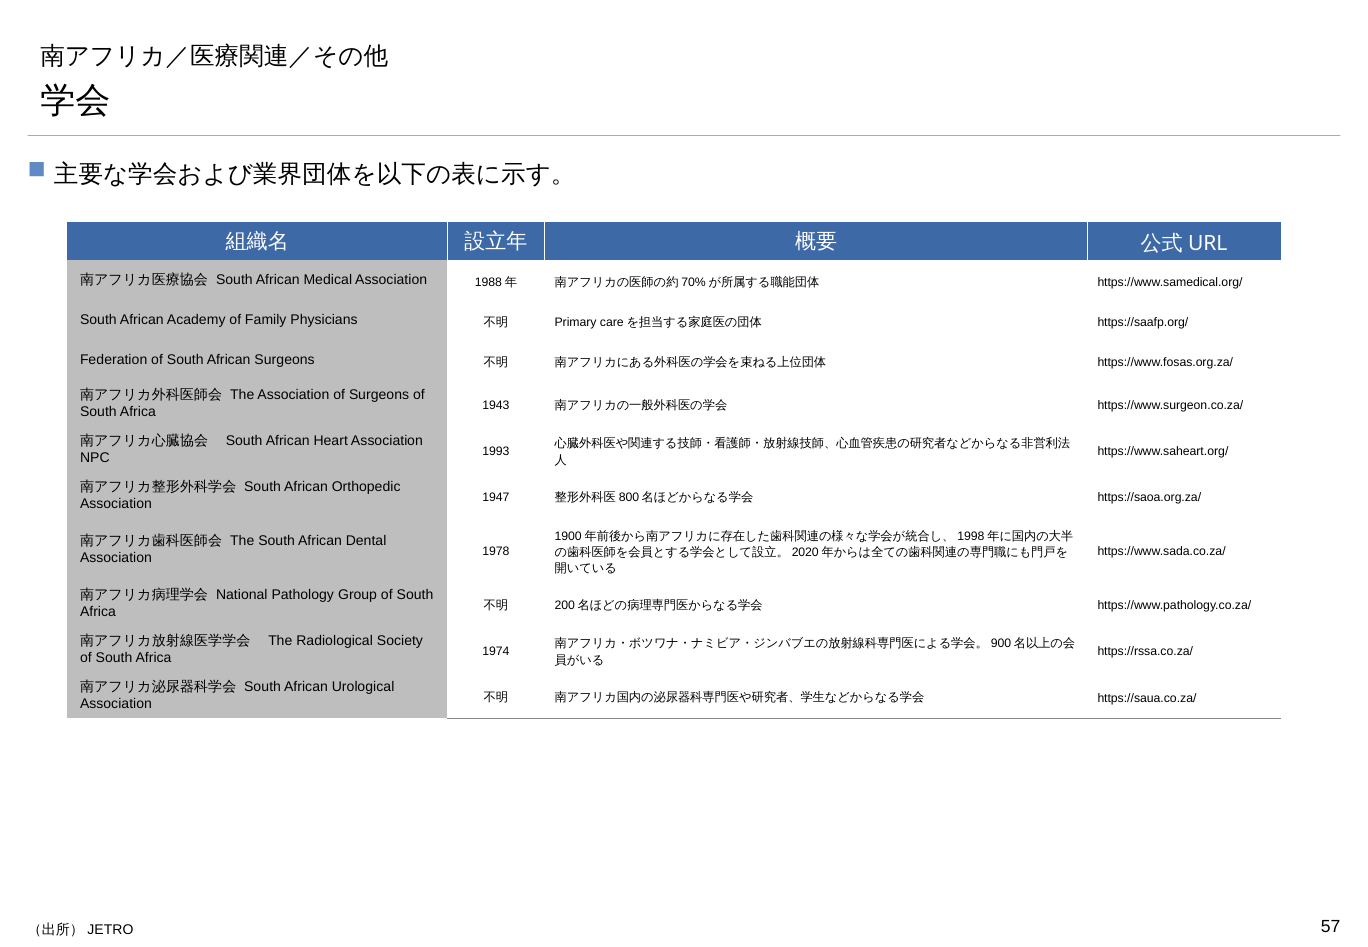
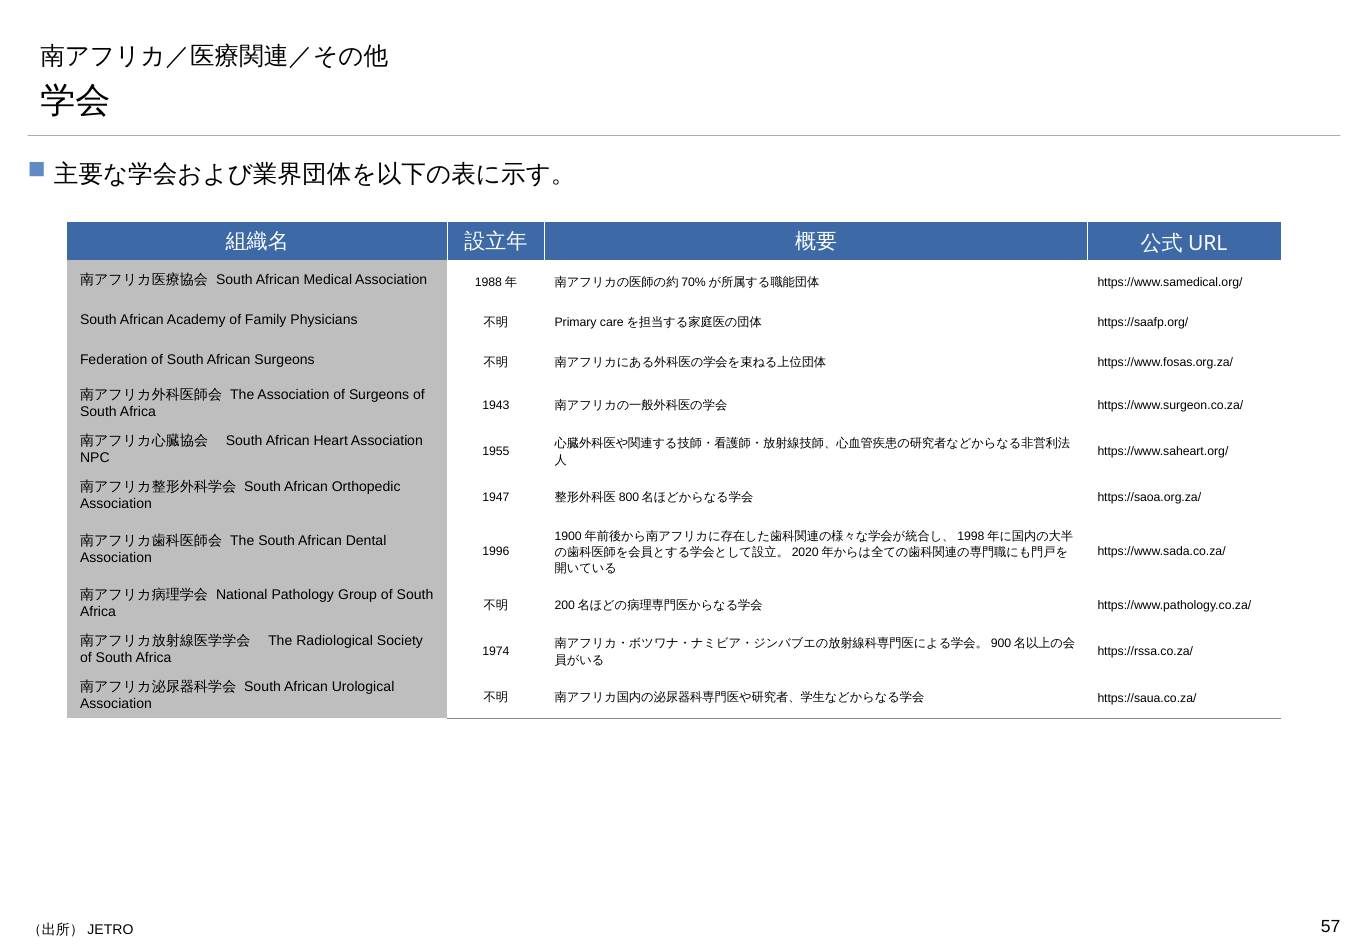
1993: 1993 -> 1955 (496, 452)
1978: 1978 -> 1996 (496, 552)
